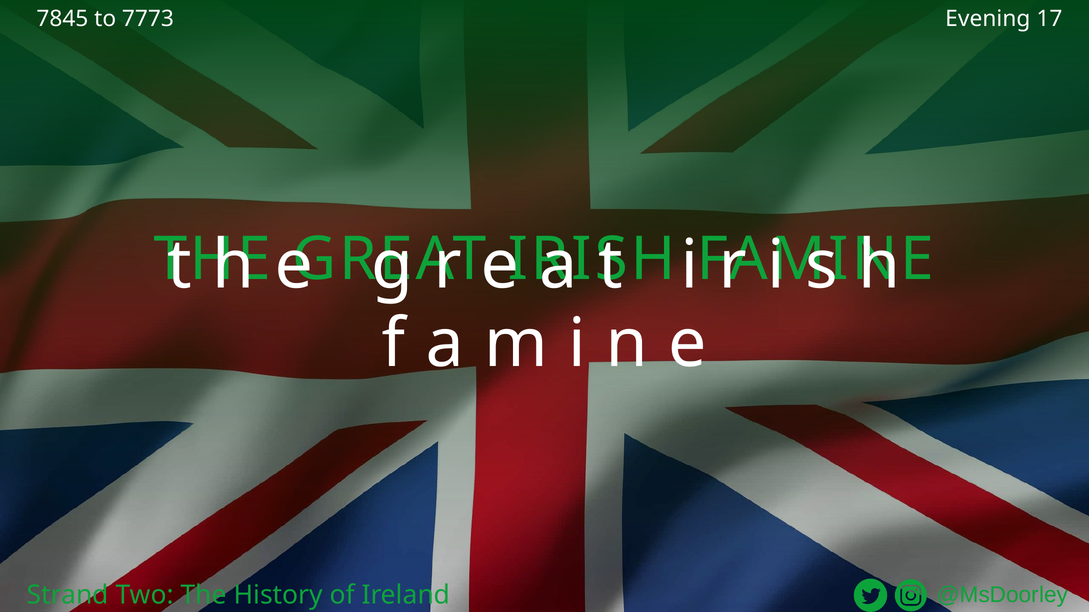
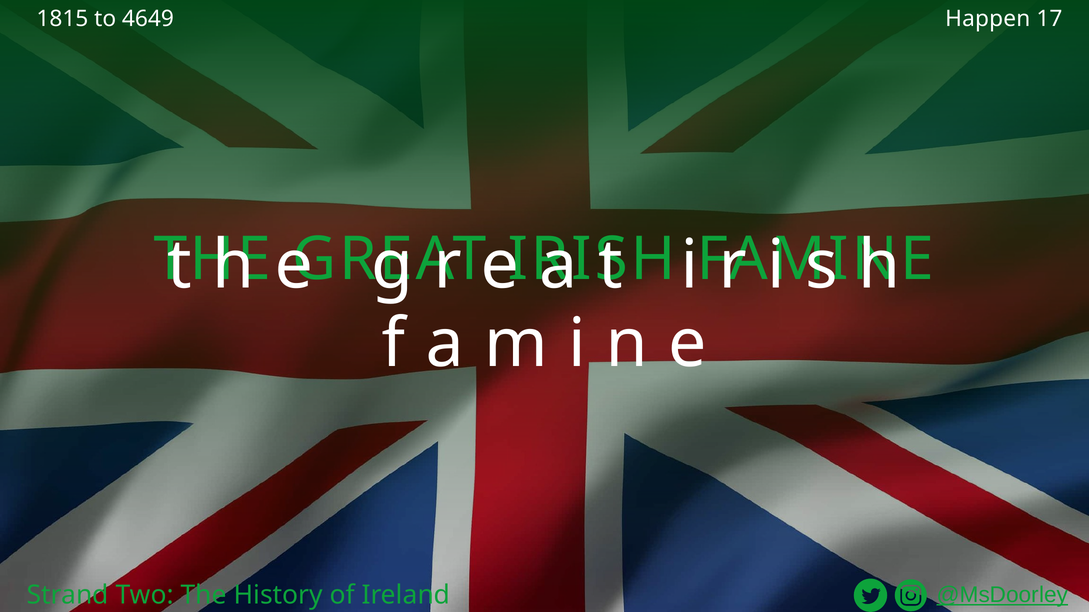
7845: 7845 -> 1815 (62, 19)
7773: 7773 -> 4649 (148, 19)
Evening: Evening -> Happen (988, 19)
@MsDoorley underline: none -> present (1002, 596)
